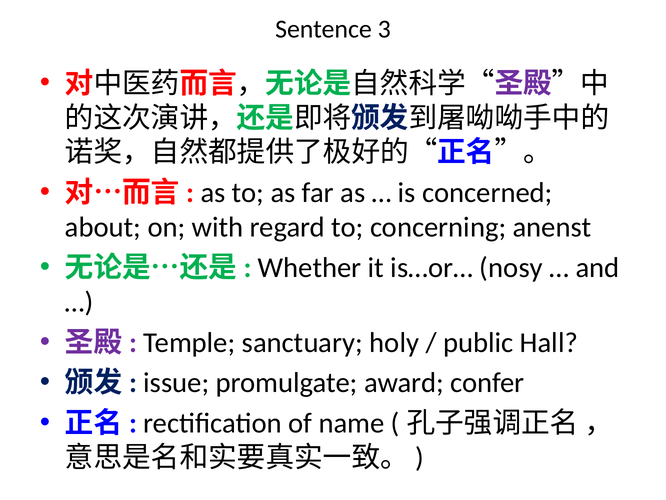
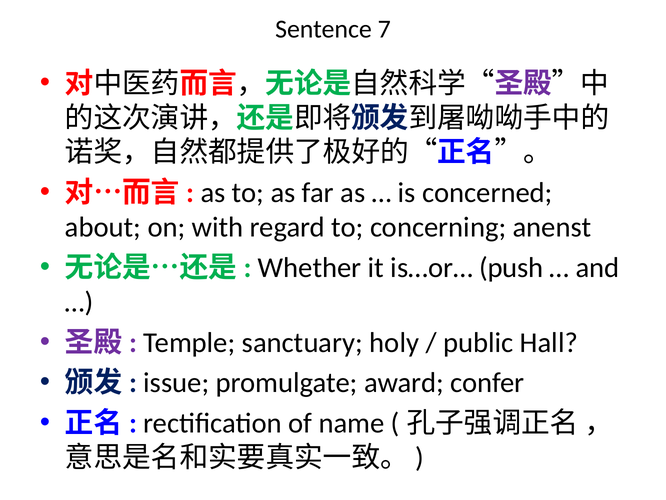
3: 3 -> 7 (384, 29)
nosy: nosy -> push (511, 267)
